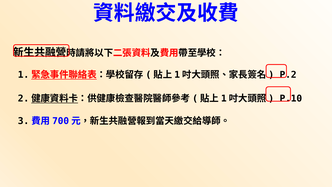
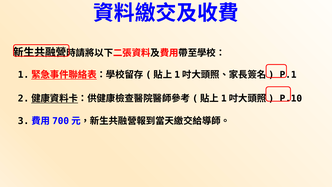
P.2: P.2 -> P.1 (288, 75)
